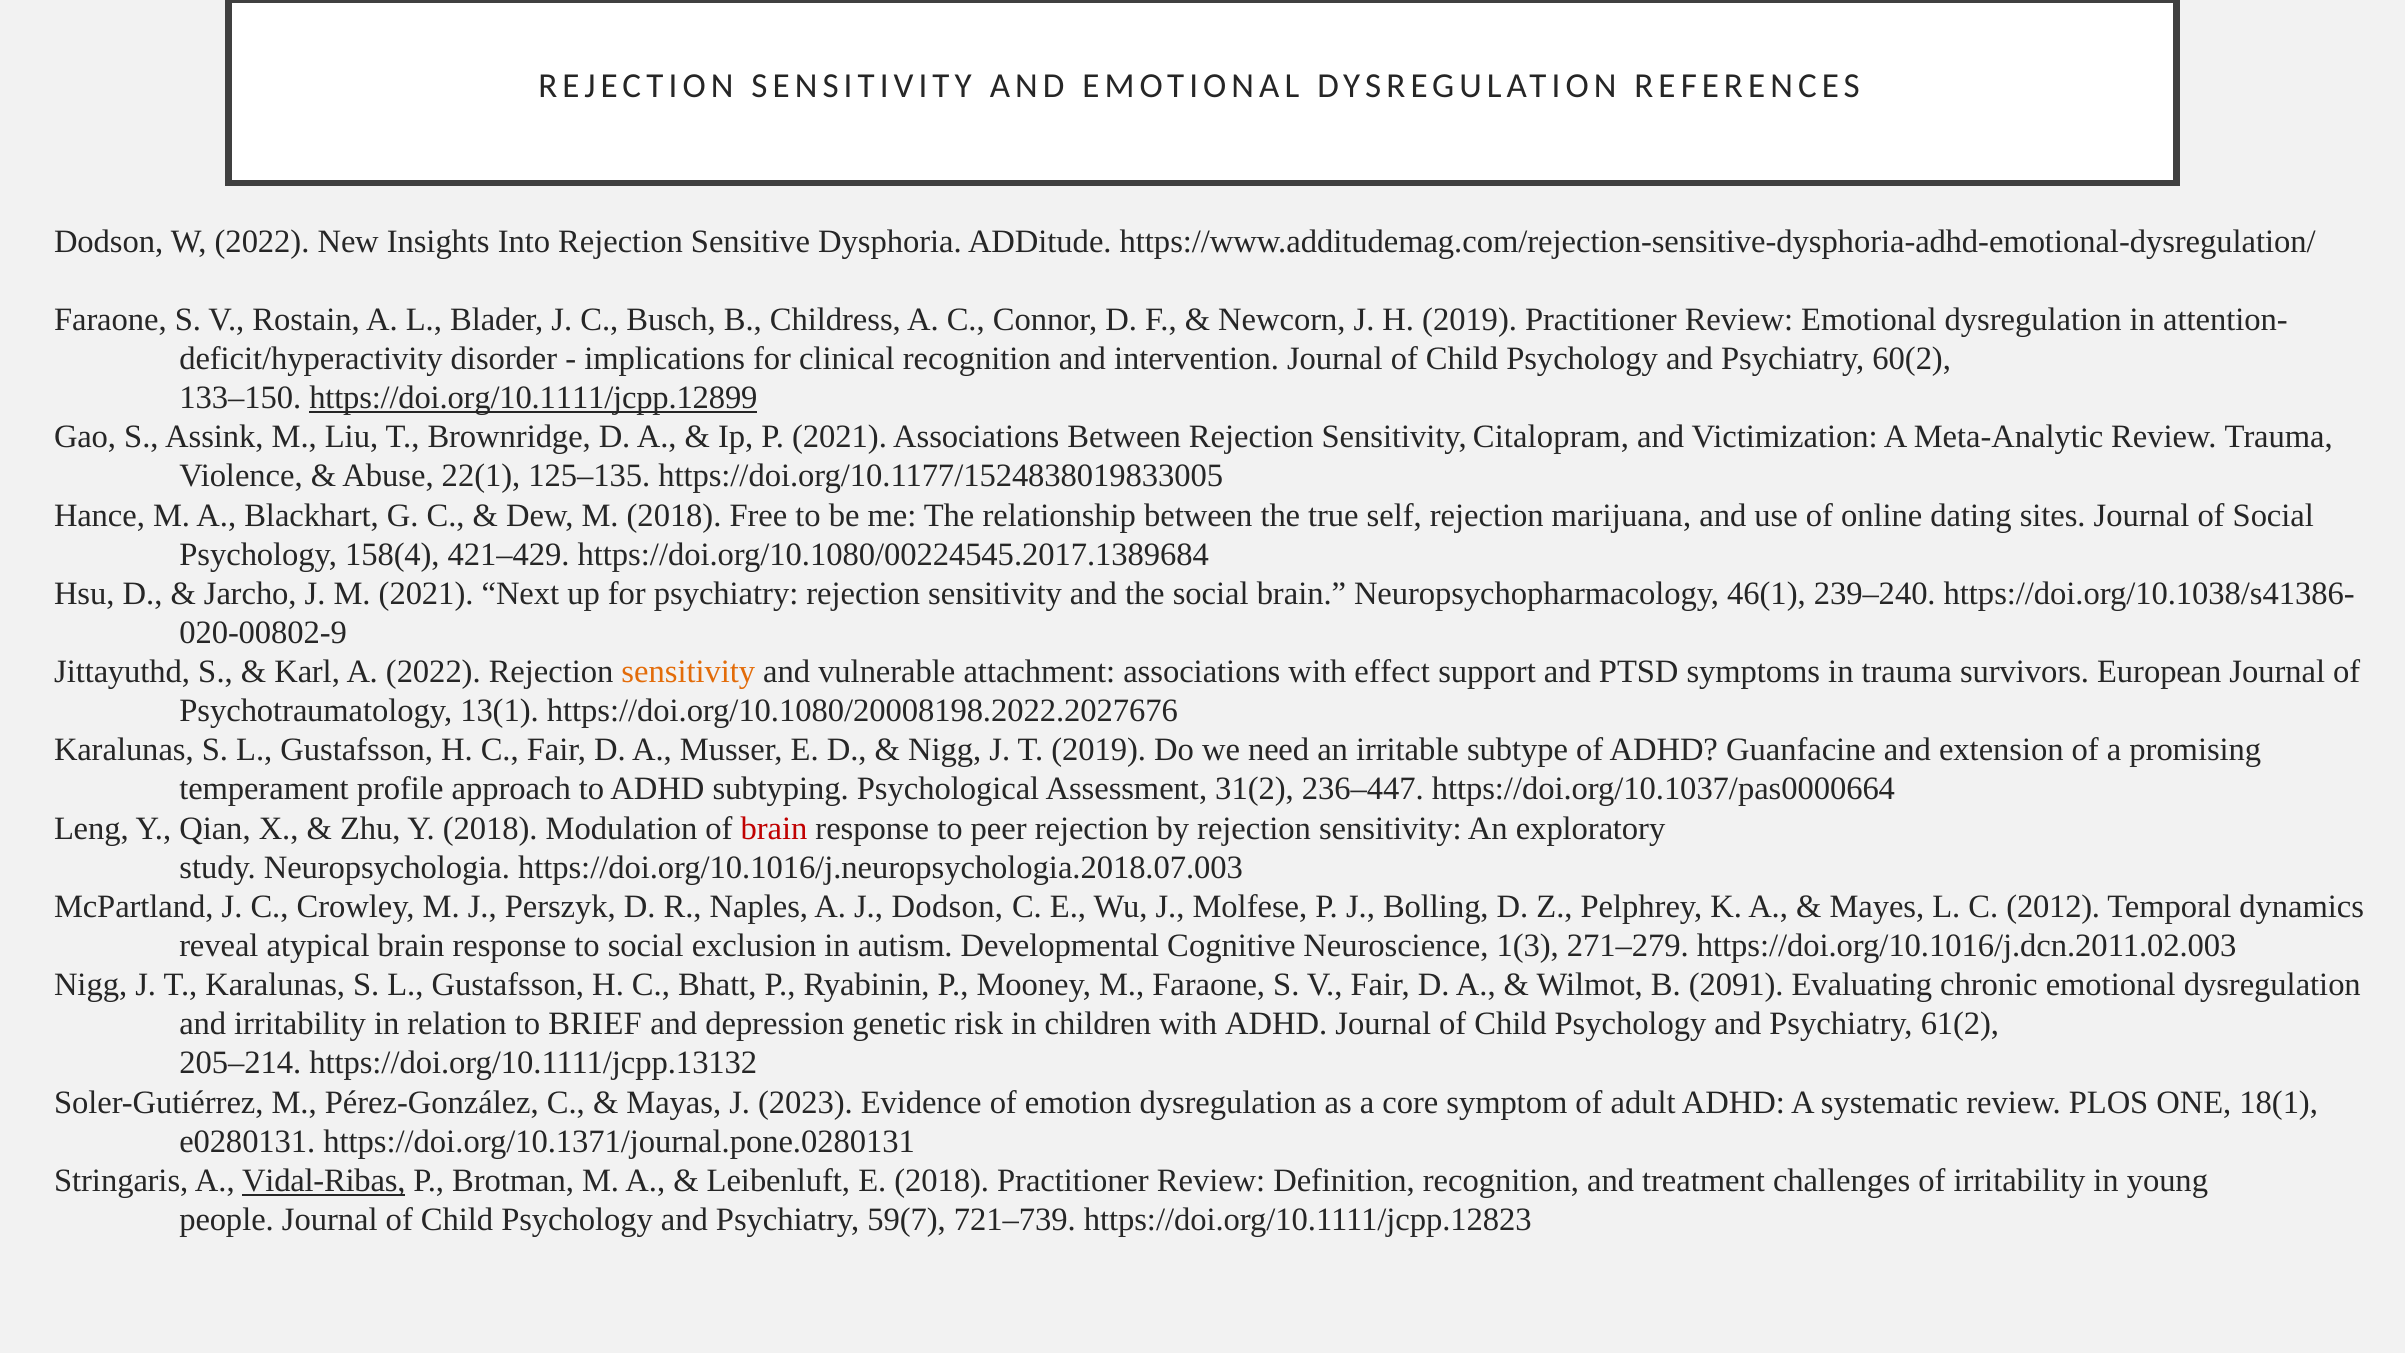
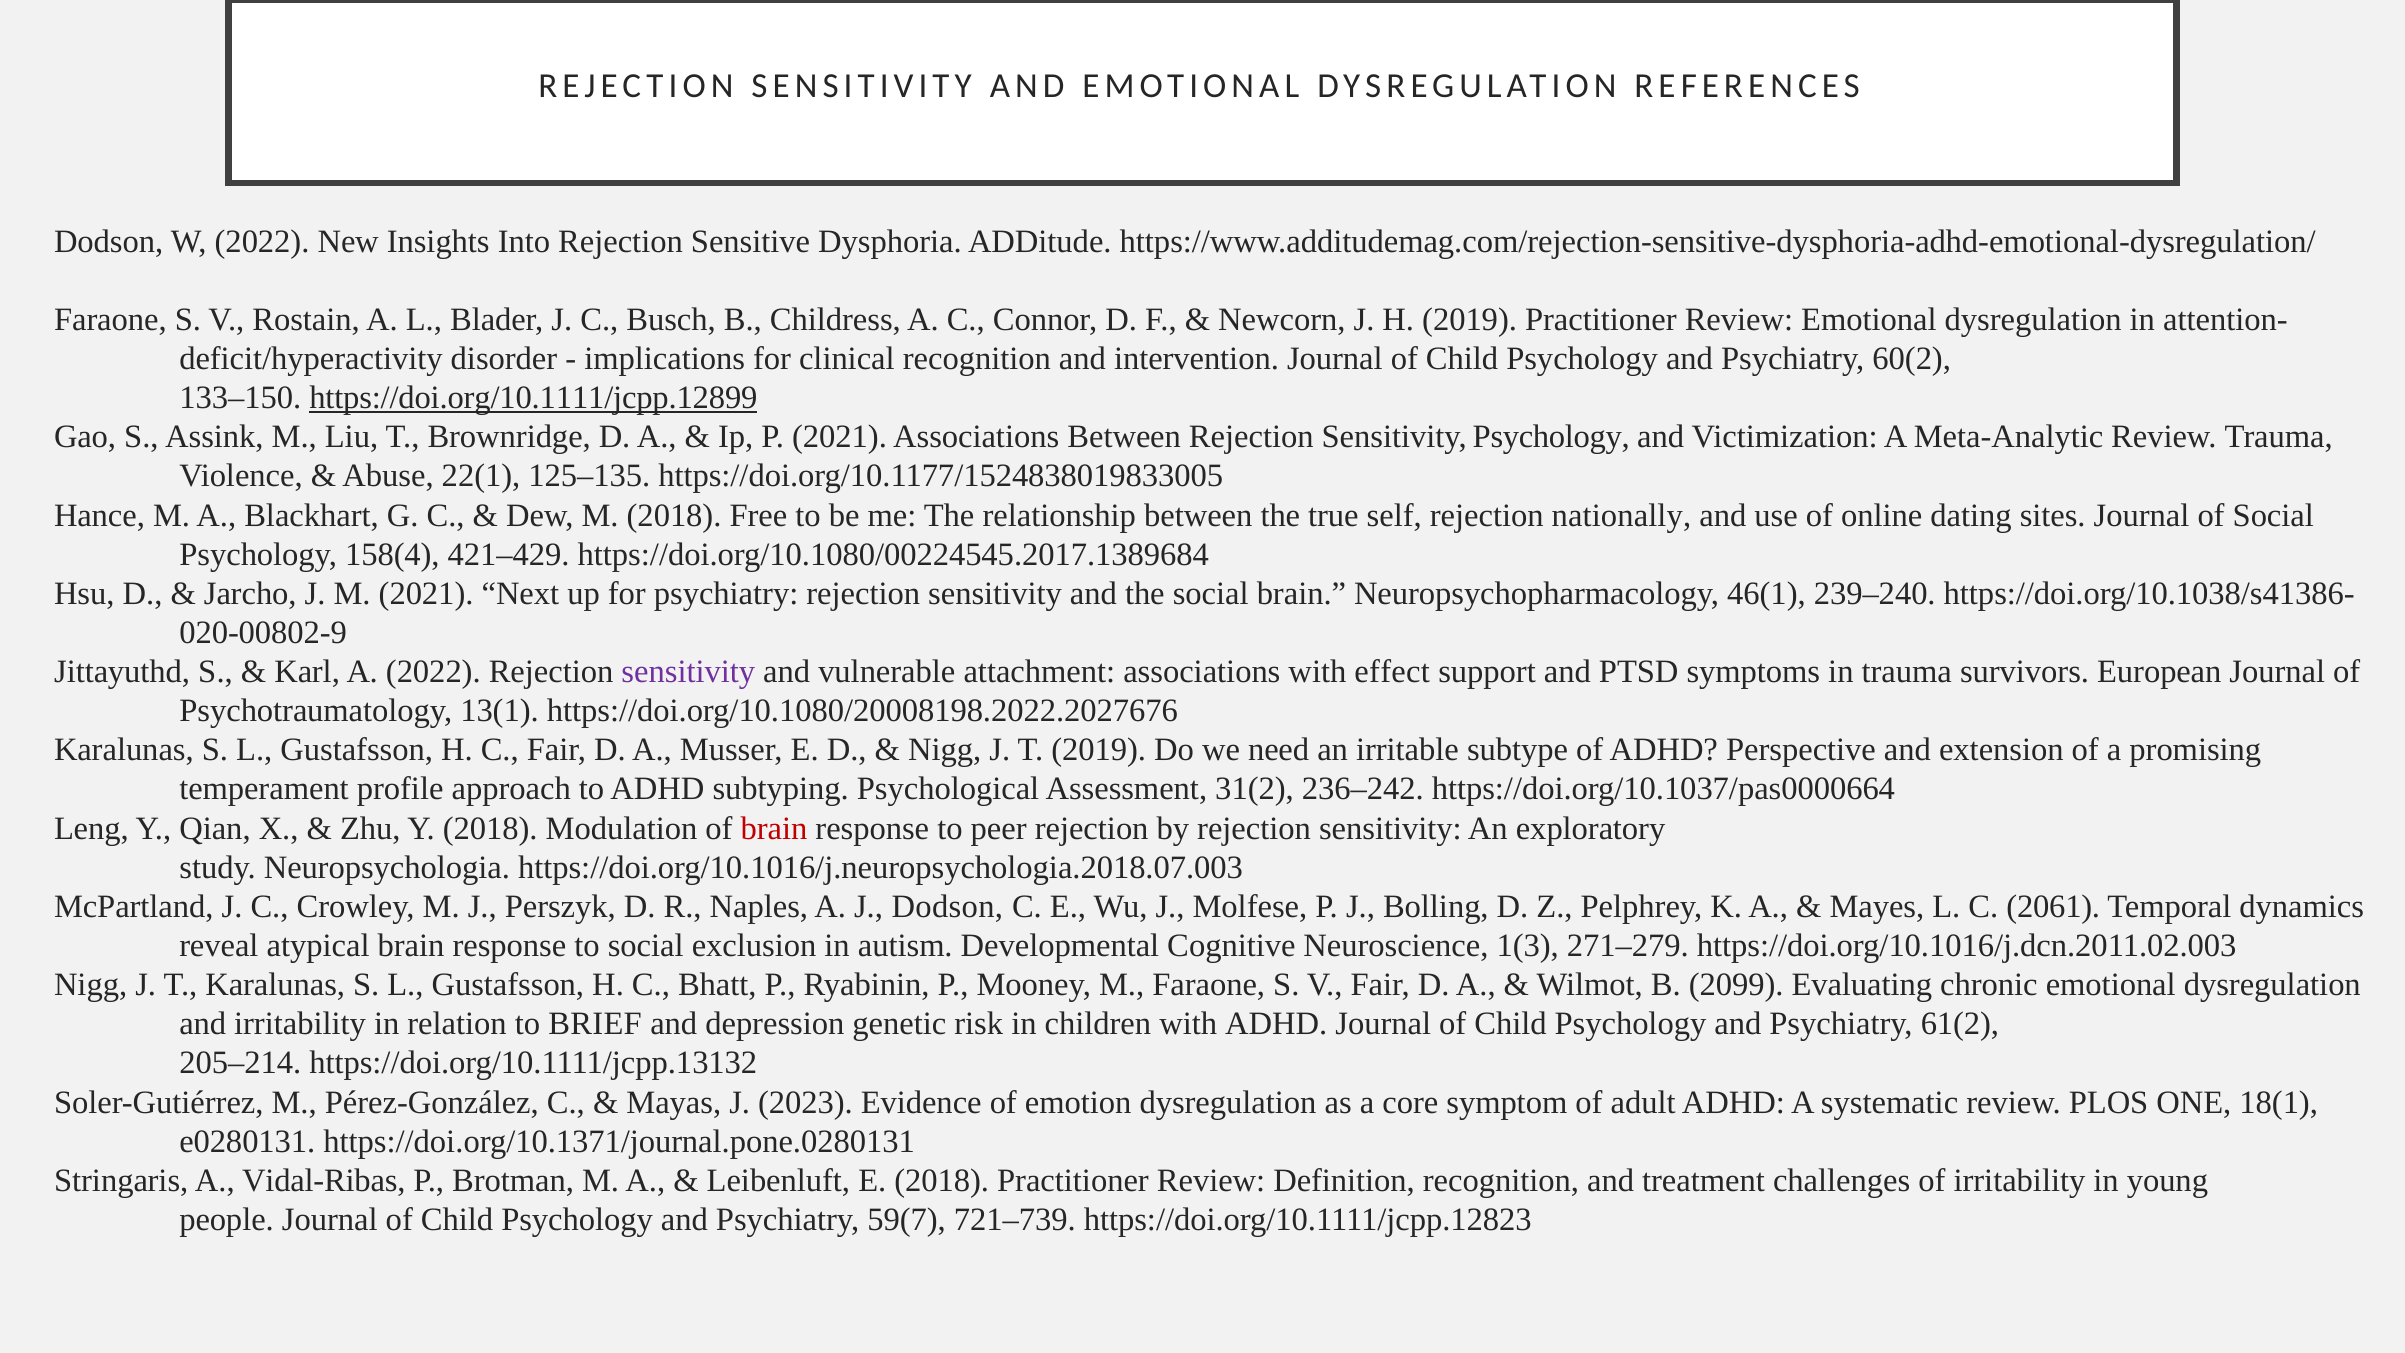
Sensitivity Citalopram: Citalopram -> Psychology (1551, 437)
marijuana: marijuana -> nationally (1621, 515)
sensitivity colour: orange -> purple (688, 672)
Guanfacine: Guanfacine -> Perspective (1801, 750)
236–447: 236–447 -> 236–242 (1363, 789)
2012: 2012 -> 2061 (2053, 906)
2091: 2091 -> 2099 (1736, 985)
Vidal-Ribas underline: present -> none (324, 1180)
